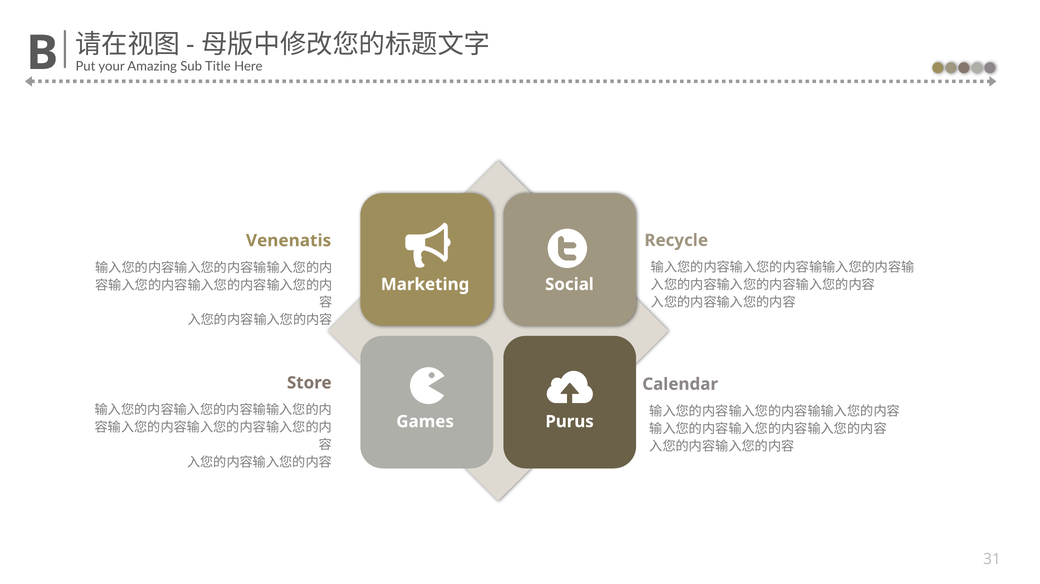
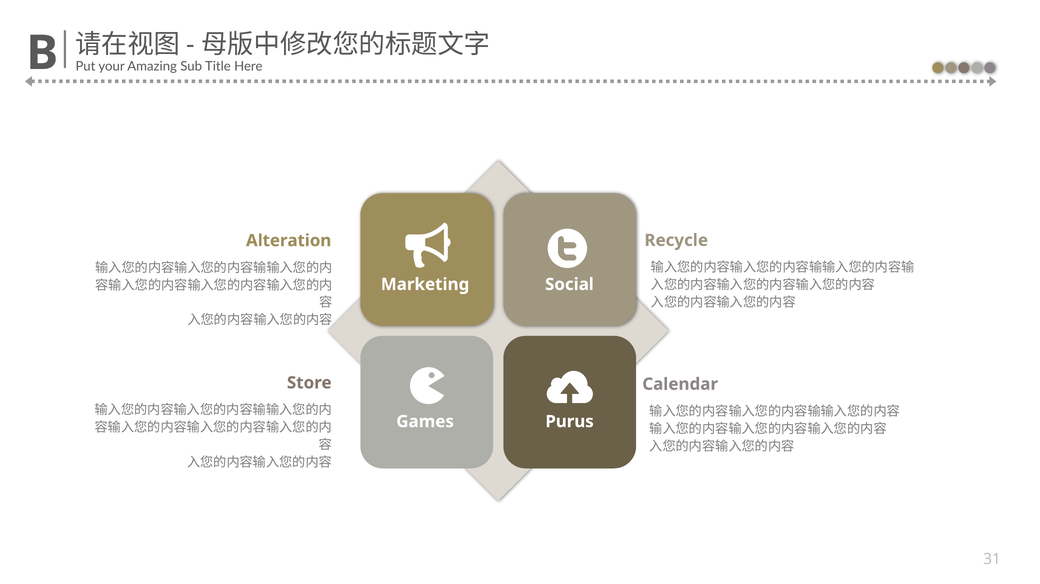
Venenatis: Venenatis -> Alteration (289, 240)
